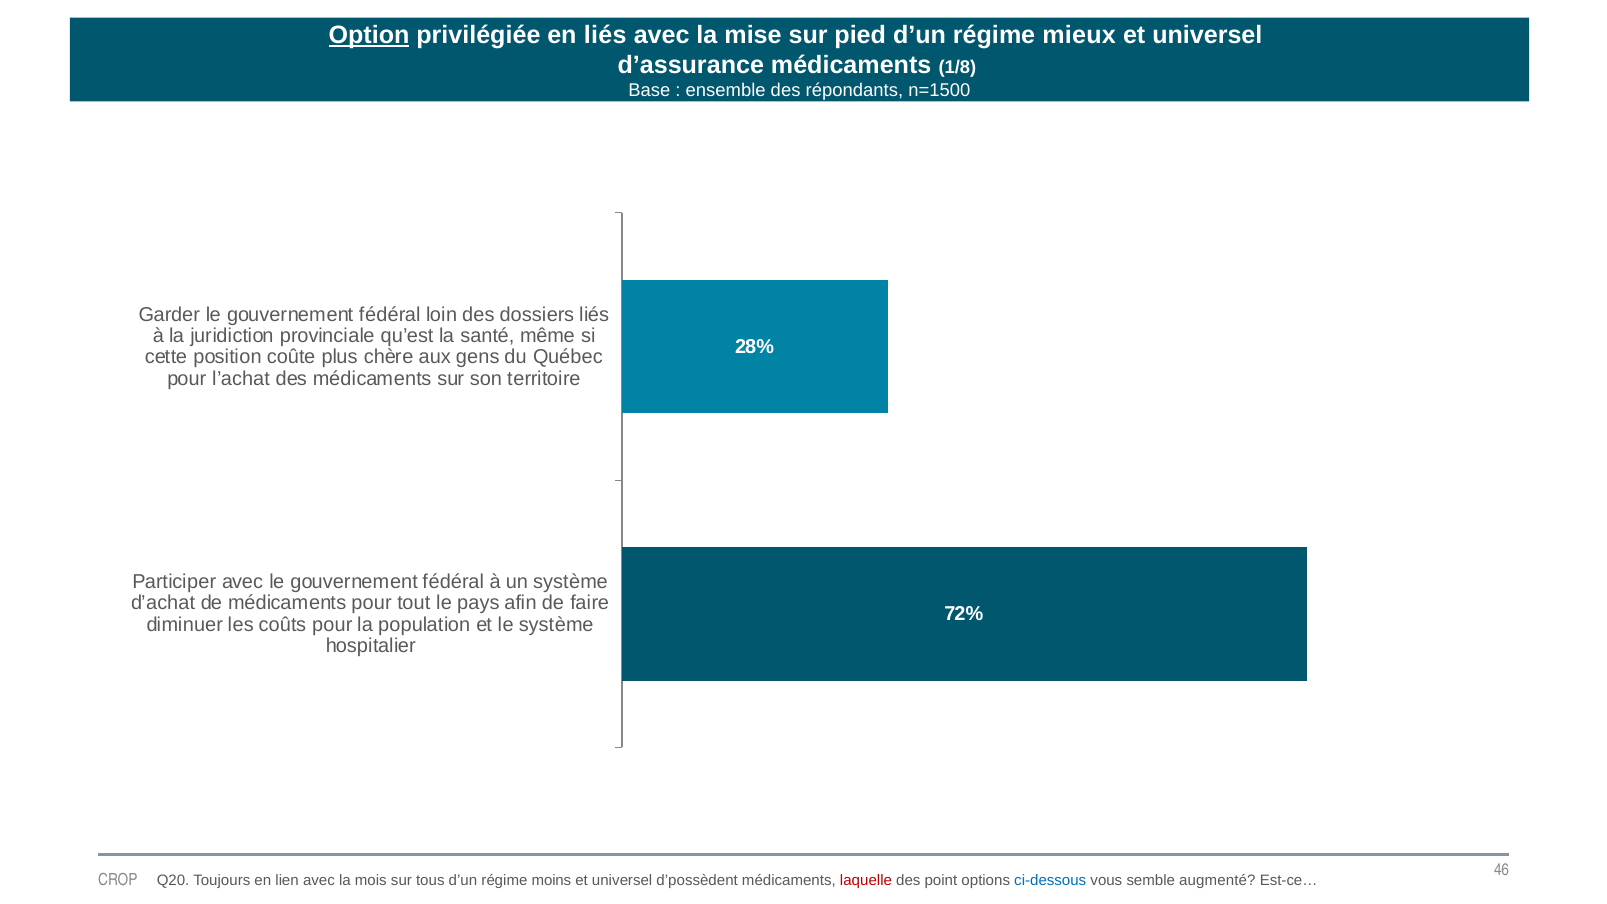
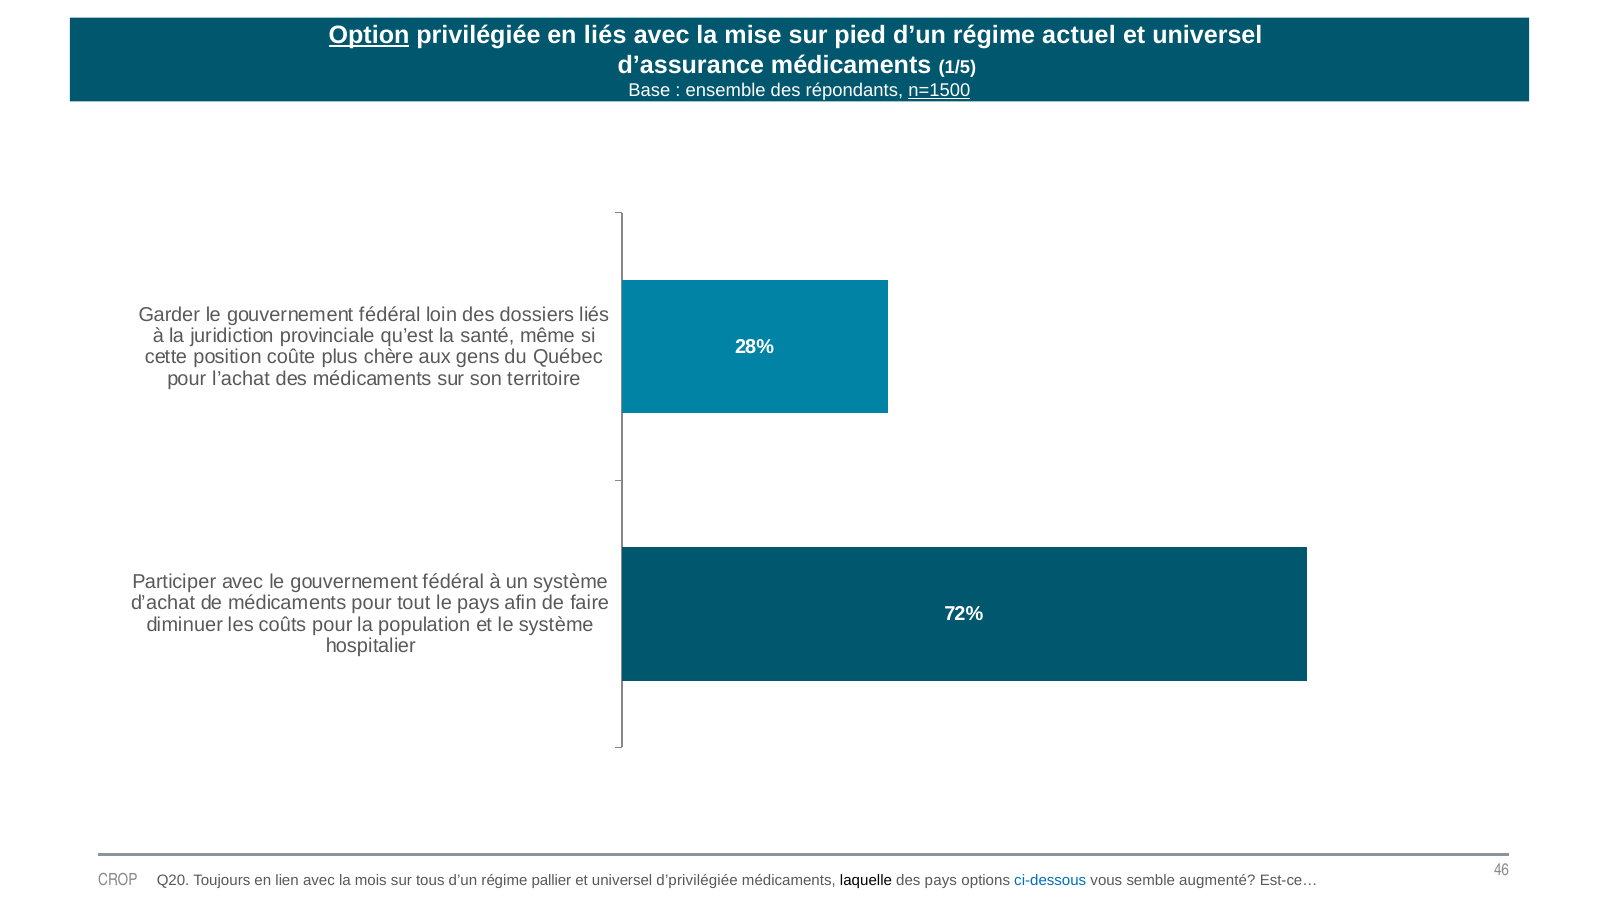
mieux: mieux -> actuel (1079, 35)
1/8: 1/8 -> 1/5 (957, 67)
n=1500 underline: none -> present (939, 91)
moins: moins -> pallier (551, 881)
d’possèdent: d’possèdent -> d’privilégiée (697, 881)
laquelle colour: red -> black (866, 881)
des point: point -> pays (941, 881)
